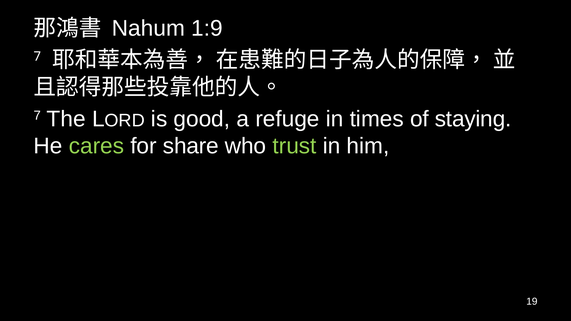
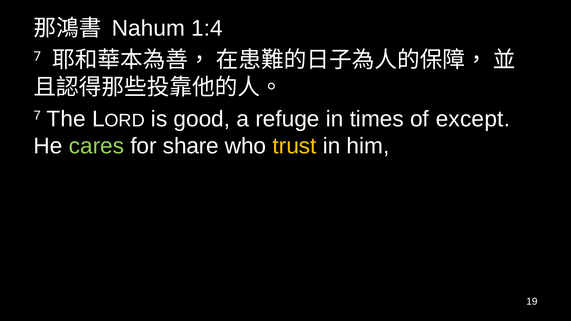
1:9: 1:9 -> 1:4 (207, 28)
staying: staying -> except (473, 119)
trust colour: light green -> yellow (295, 146)
